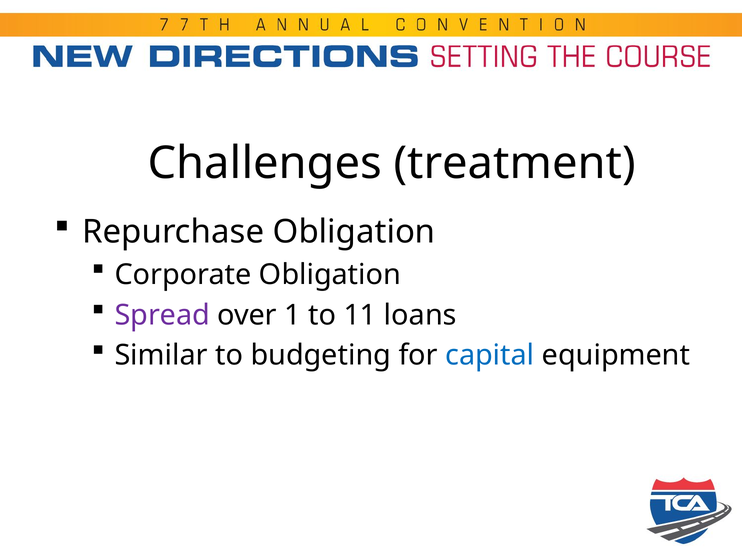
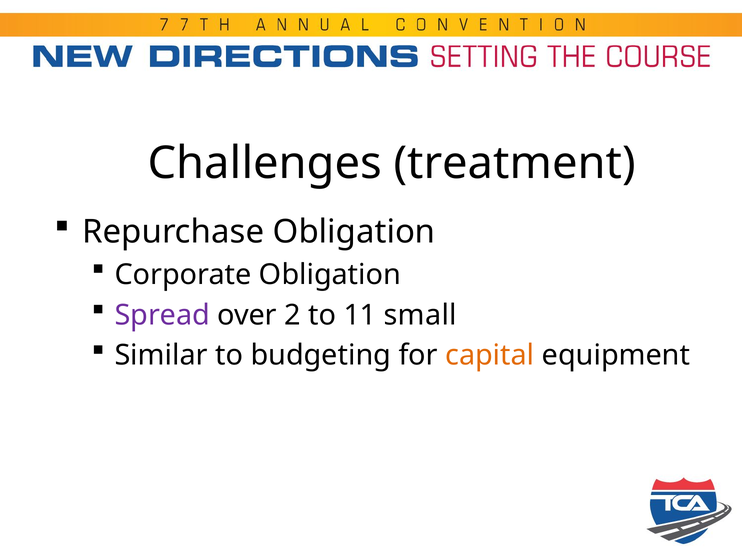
1: 1 -> 2 (293, 315)
loans: loans -> small (420, 315)
capital colour: blue -> orange (490, 356)
